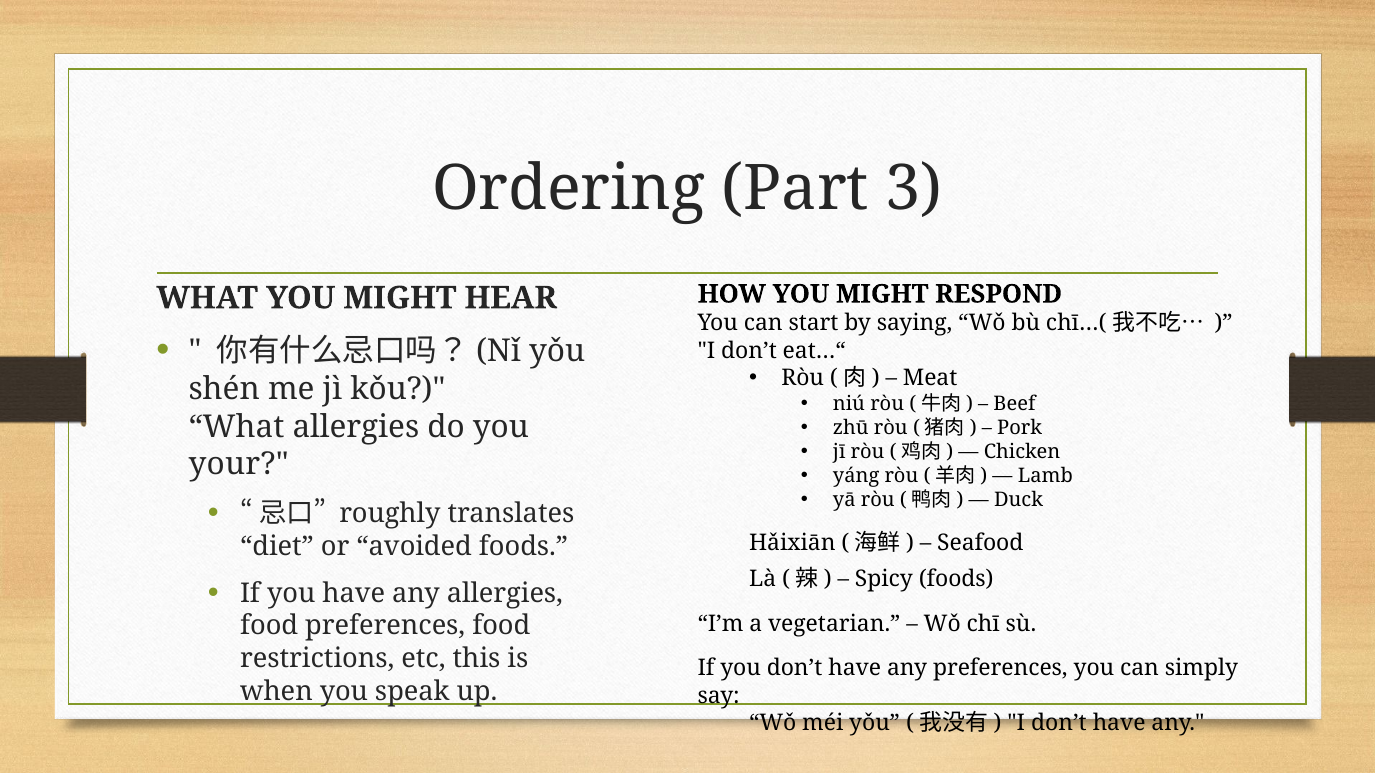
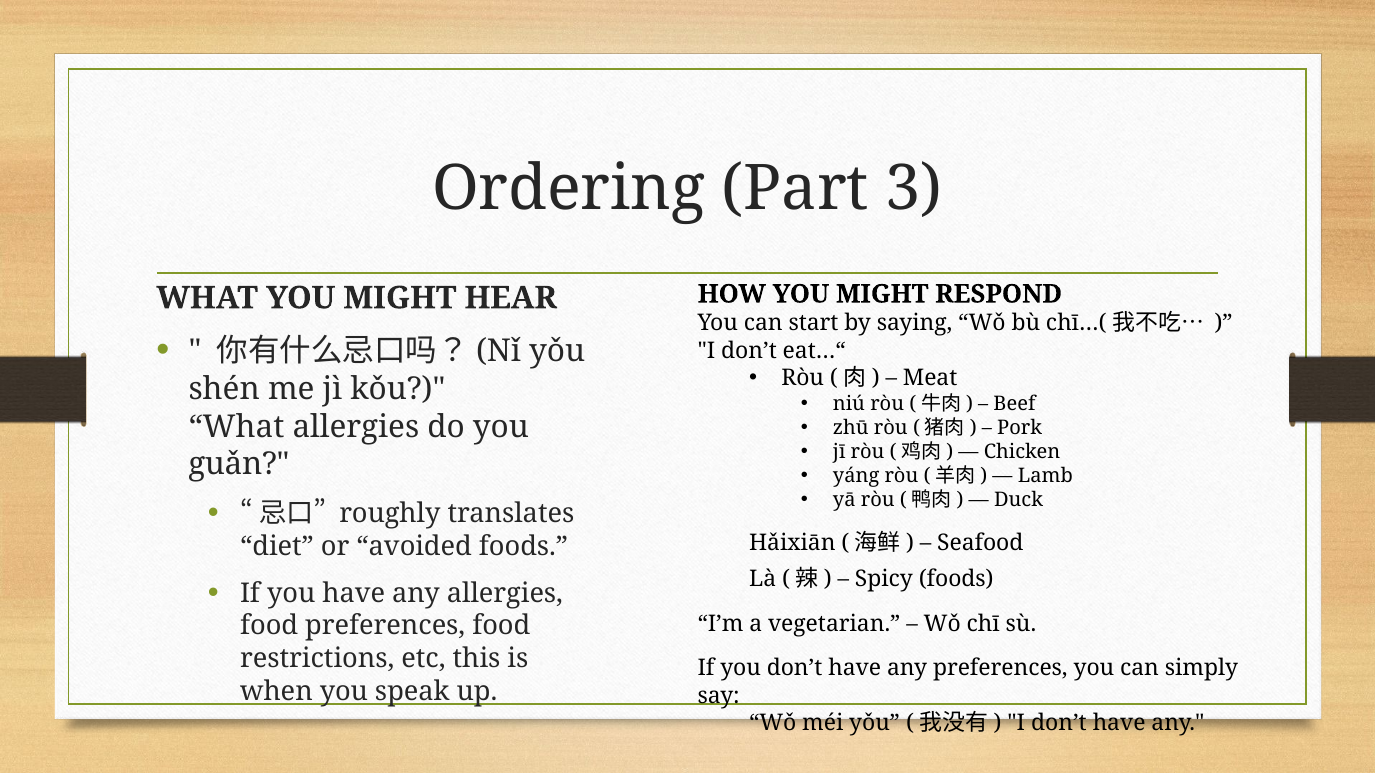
your: your -> guǎn (239, 465)
